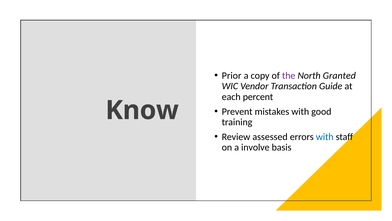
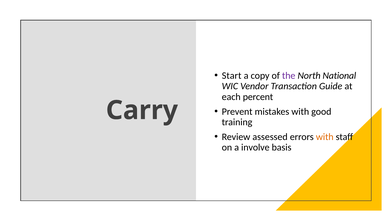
Prior: Prior -> Start (232, 75)
Granted: Granted -> National (339, 75)
Know: Know -> Carry (142, 110)
with colour: blue -> orange (325, 137)
